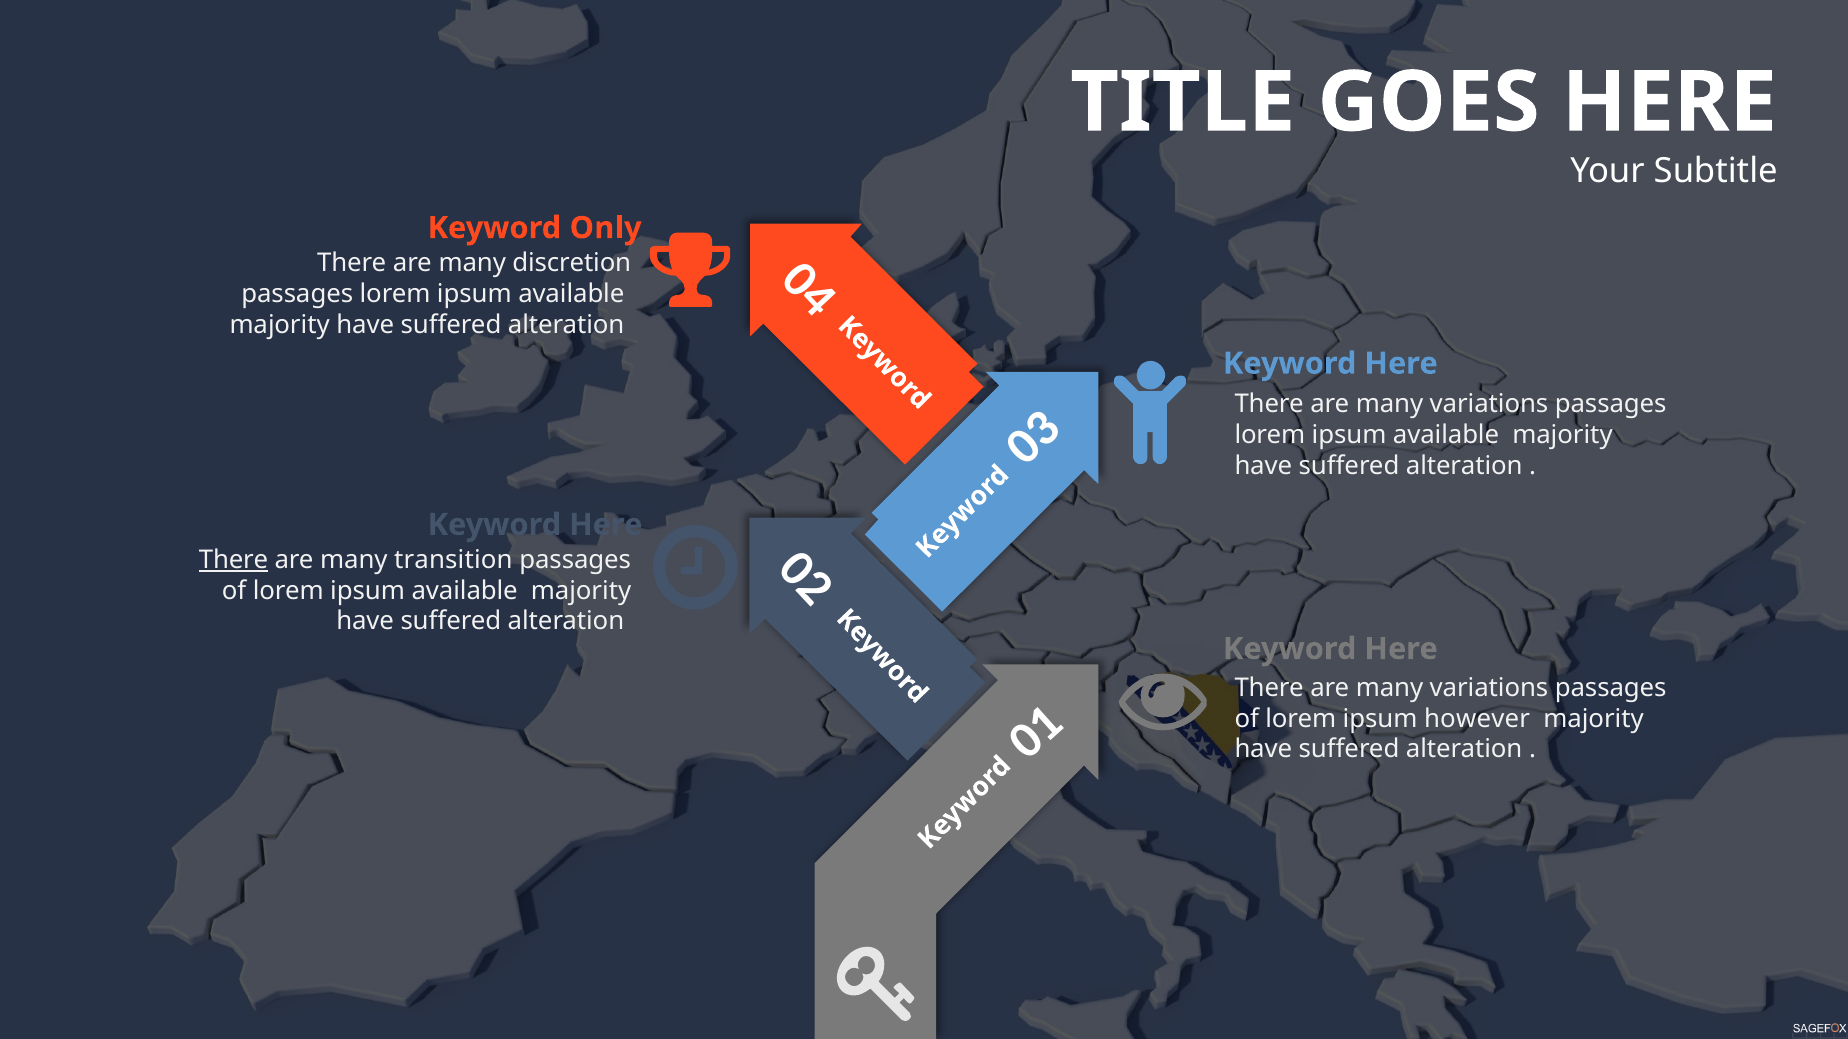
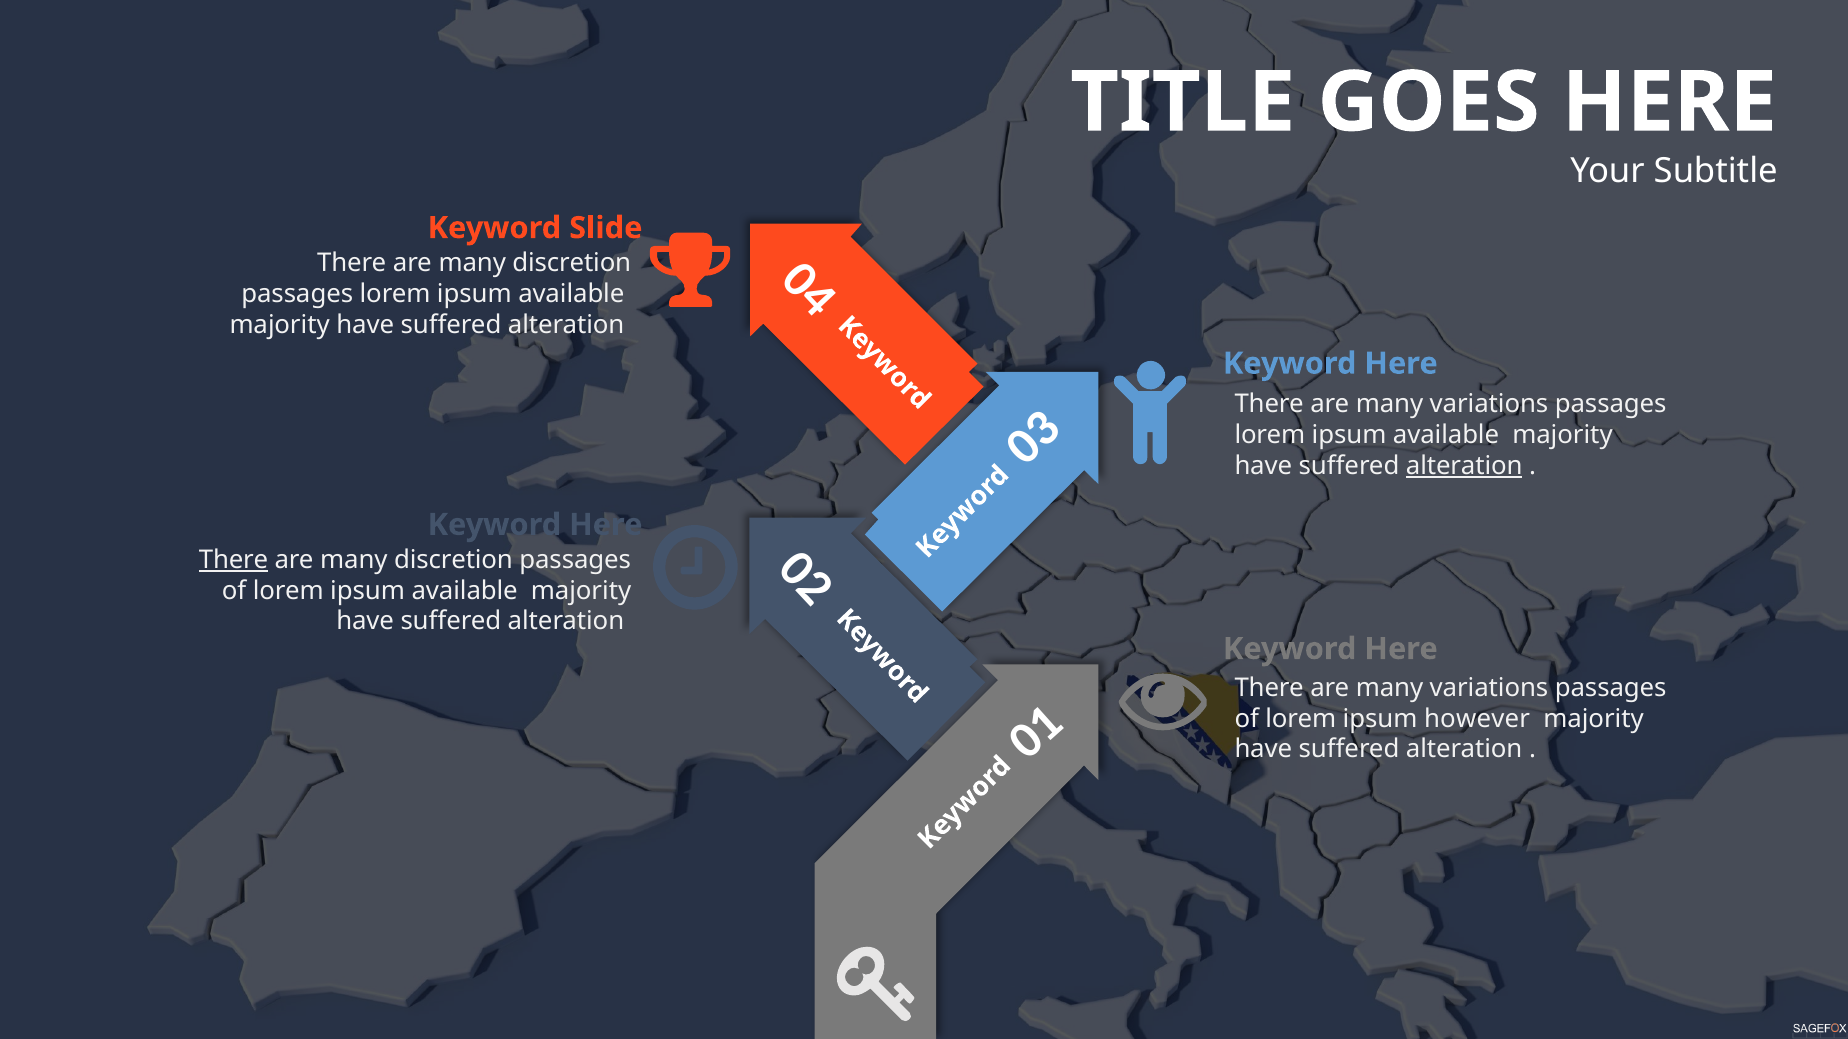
Only: Only -> Slide (606, 228)
alteration underline: none -> present (1464, 466)
transition: transition -> discretion (454, 560)
